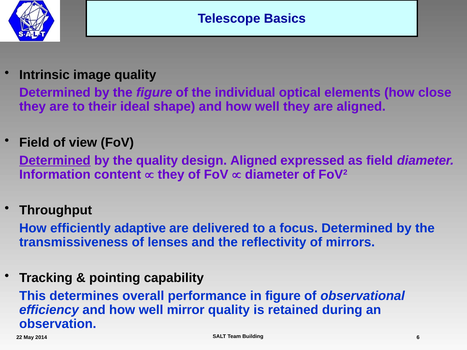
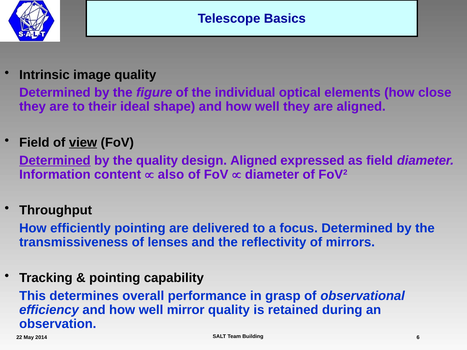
view underline: none -> present (83, 143)
they: they -> also (171, 175)
efficiently adaptive: adaptive -> pointing (140, 228)
in figure: figure -> grasp (283, 296)
